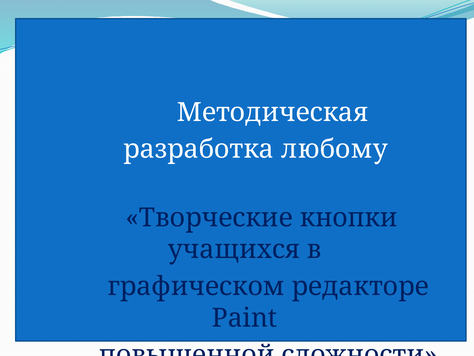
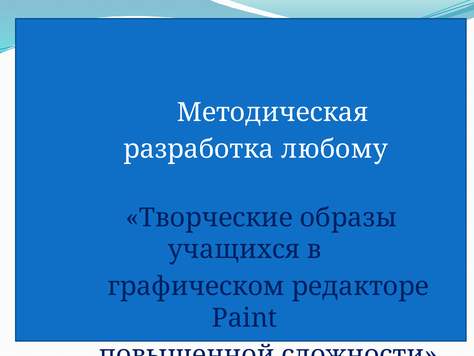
кнопки: кнопки -> образы (348, 218)
